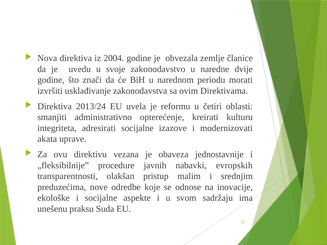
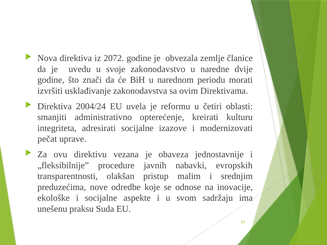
2004: 2004 -> 2072 (114, 58)
2013/24: 2013/24 -> 2004/24 (91, 106)
akata: akata -> pečat (47, 139)
